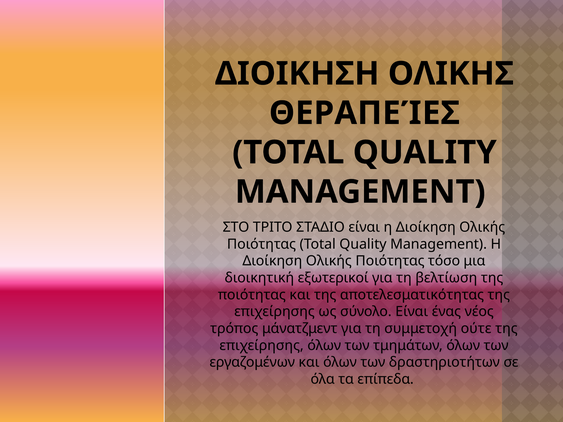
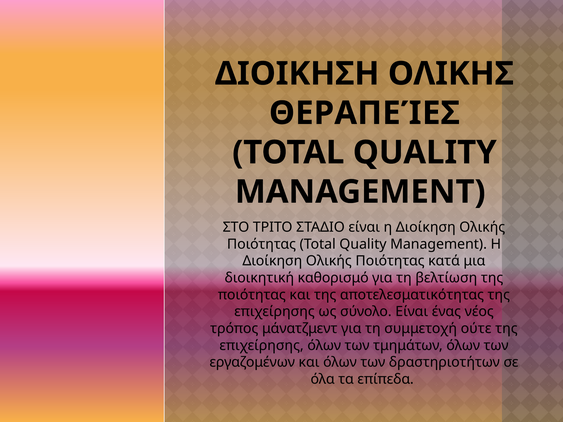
τόσο: τόσο -> κατά (444, 261)
εξωτερικοί: εξωτερικοί -> καθορισμό (333, 278)
